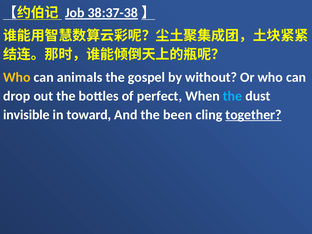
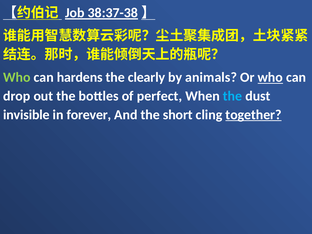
Who colour: yellow -> light green (17, 77)
animals: animals -> hardens (80, 77)
gospel: gospel -> clearly (147, 77)
without: without -> animals (211, 77)
who underline: none -> present (270, 77)
toward: toward -> forever (89, 115)
been: been -> short (178, 115)
